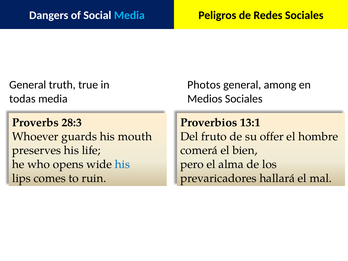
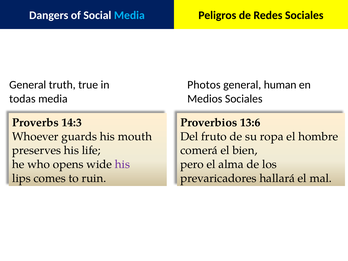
among: among -> human (280, 85)
28:3: 28:3 -> 14:3 (72, 123)
13:1: 13:1 -> 13:6 (250, 123)
offer: offer -> ropa (272, 136)
his colour: blue -> purple (122, 164)
